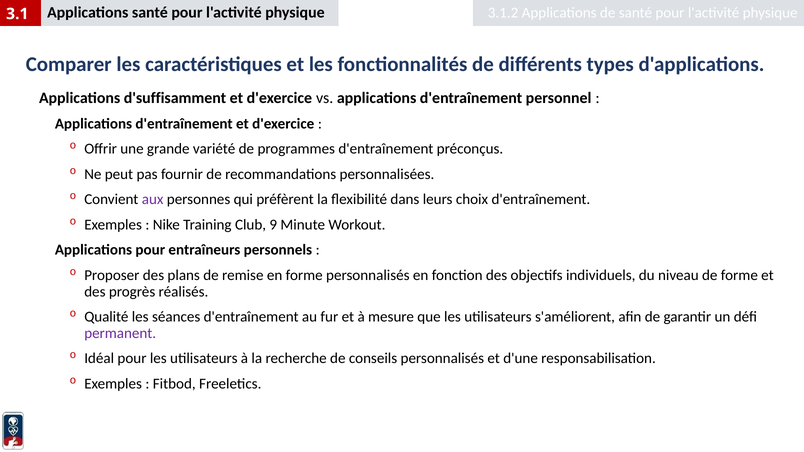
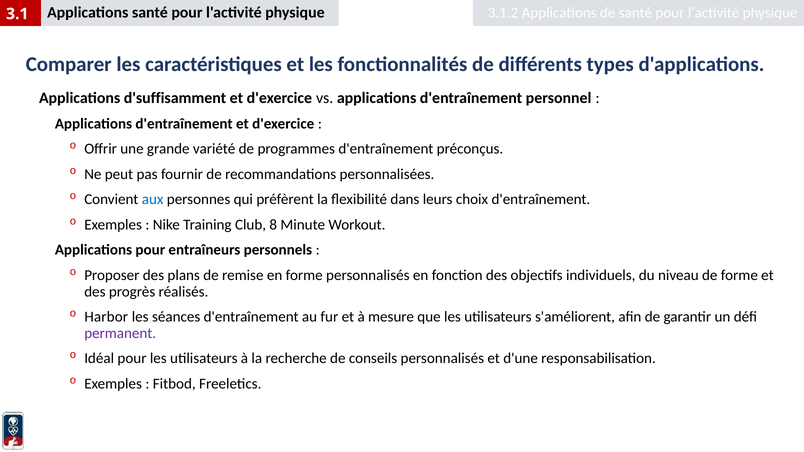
aux colour: purple -> blue (153, 200)
9: 9 -> 8 (273, 225)
Qualité: Qualité -> Harbor (106, 317)
